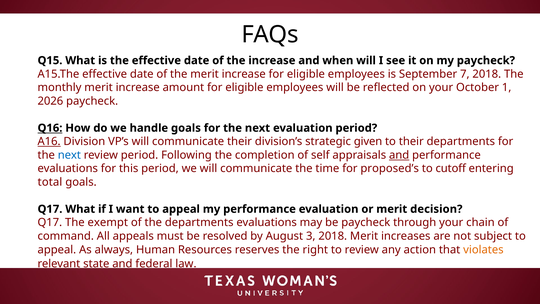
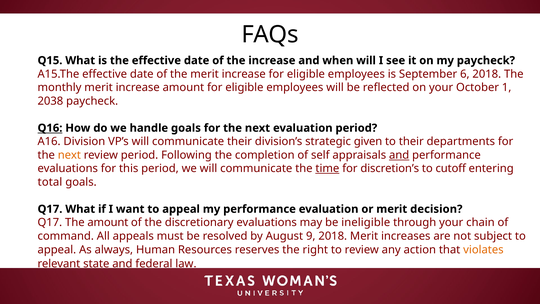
7: 7 -> 6 (465, 74)
2026: 2026 -> 2038 (50, 101)
A16 underline: present -> none (49, 141)
next colour: blue -> orange (69, 155)
time underline: none -> present (327, 168)
proposed’s: proposed’s -> discretion’s (390, 168)
The exempt: exempt -> amount (108, 222)
the departments: departments -> discretionary (199, 222)
be paycheck: paycheck -> ineligible (366, 222)
3: 3 -> 9 (311, 236)
